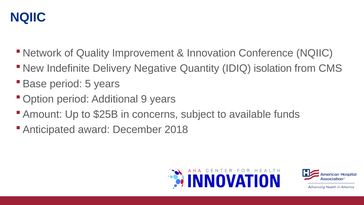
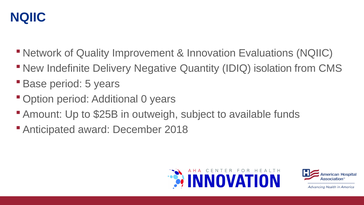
Conference: Conference -> Evaluations (266, 53)
9: 9 -> 0 (144, 99)
concerns: concerns -> outweigh (155, 114)
